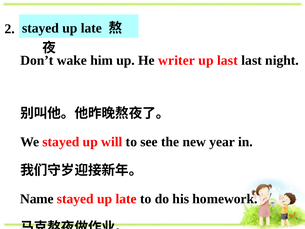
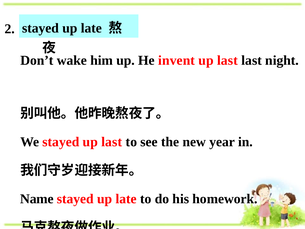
writer: writer -> invent (177, 60)
stayed up will: will -> last (112, 142)
